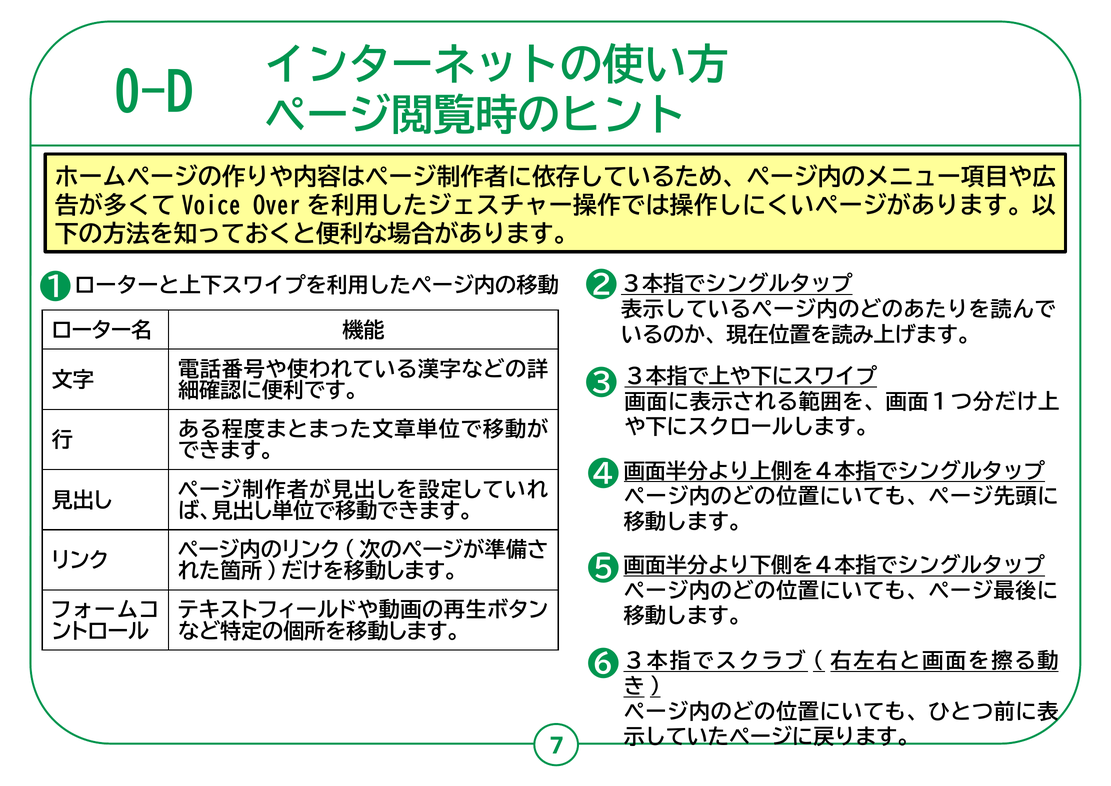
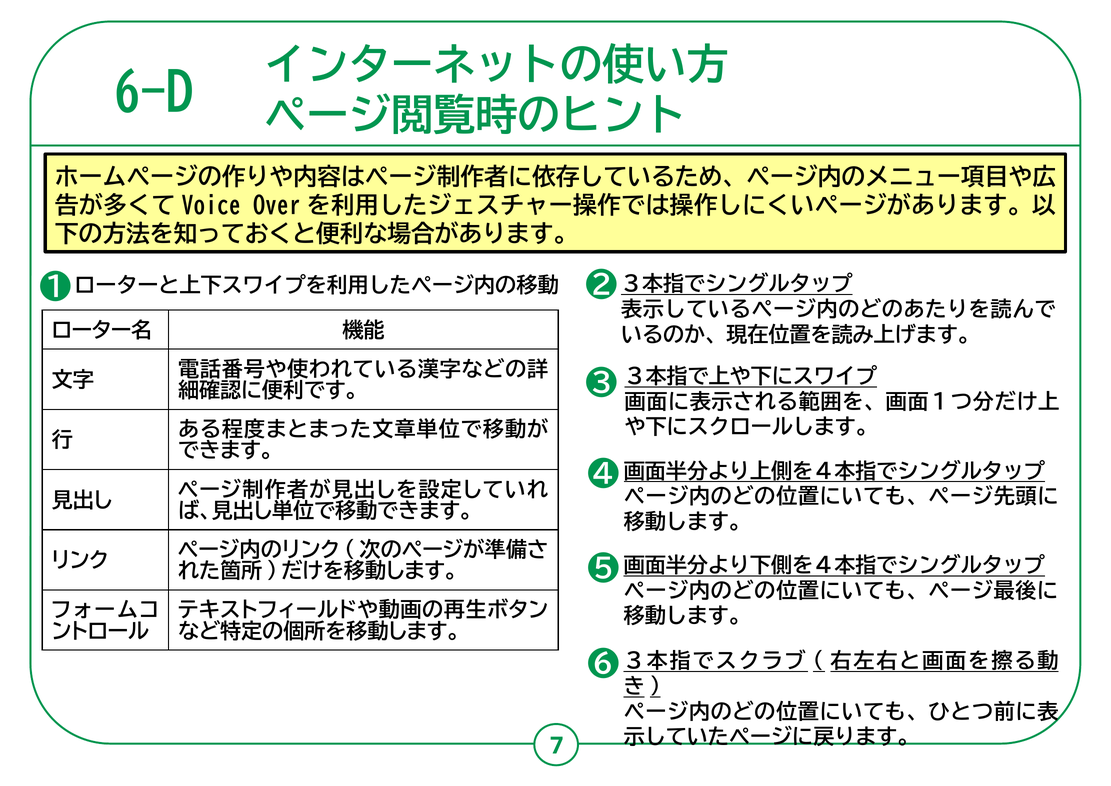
0-D: 0-D -> 6-D (154, 93)
